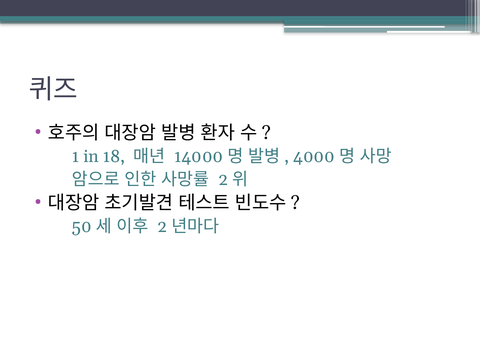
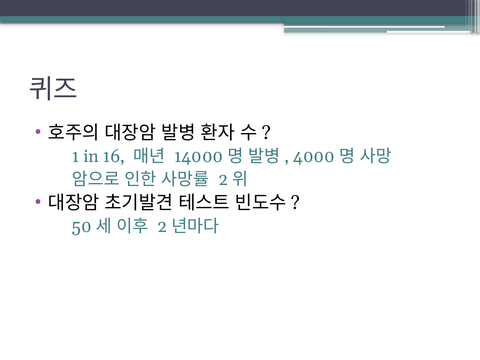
18: 18 -> 16 (114, 156)
